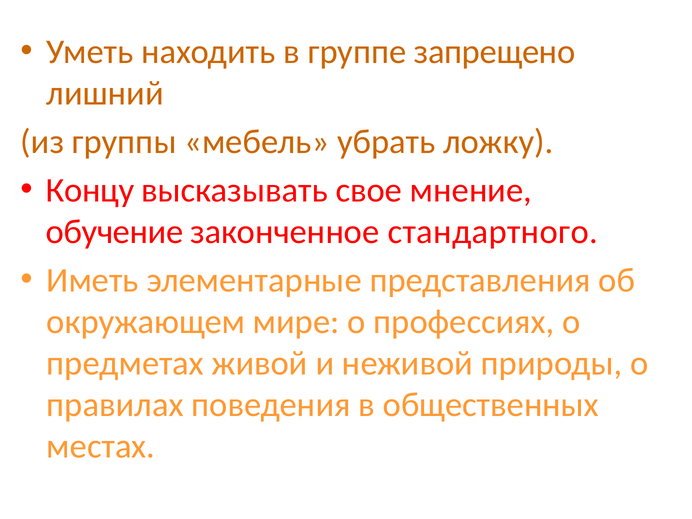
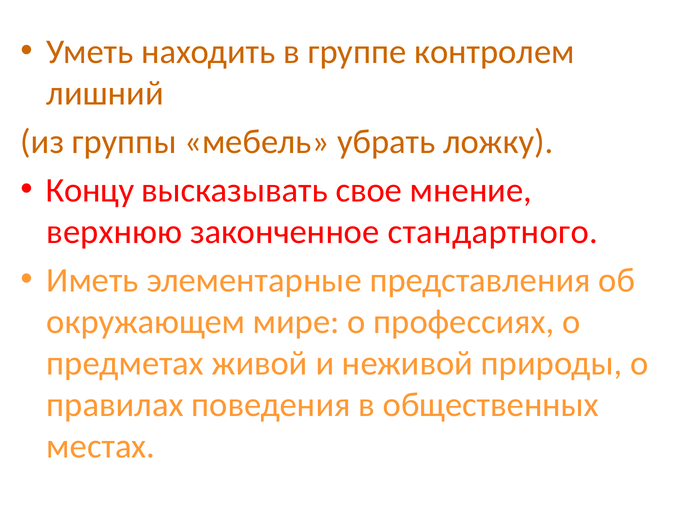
запрещено: запрещено -> контролем (494, 52)
обучение: обучение -> верхнюю (114, 232)
